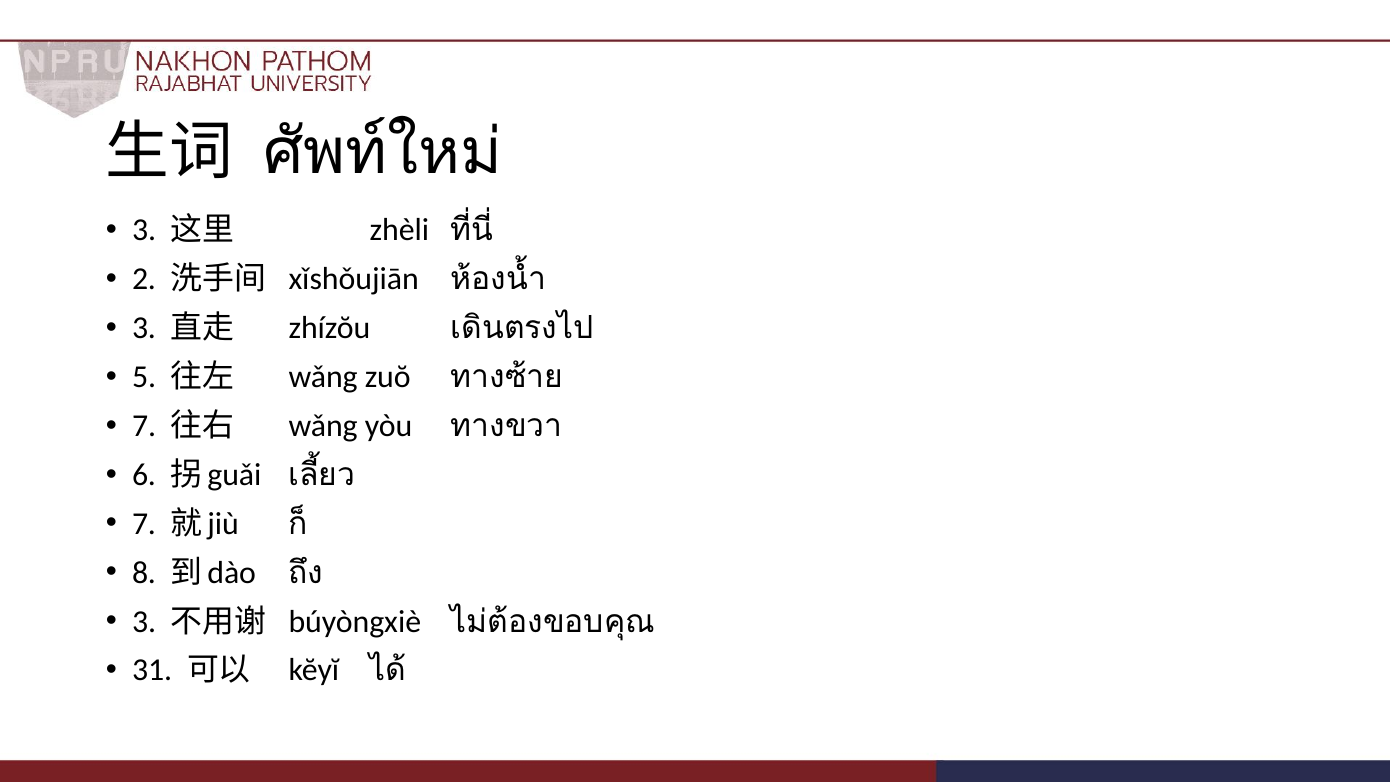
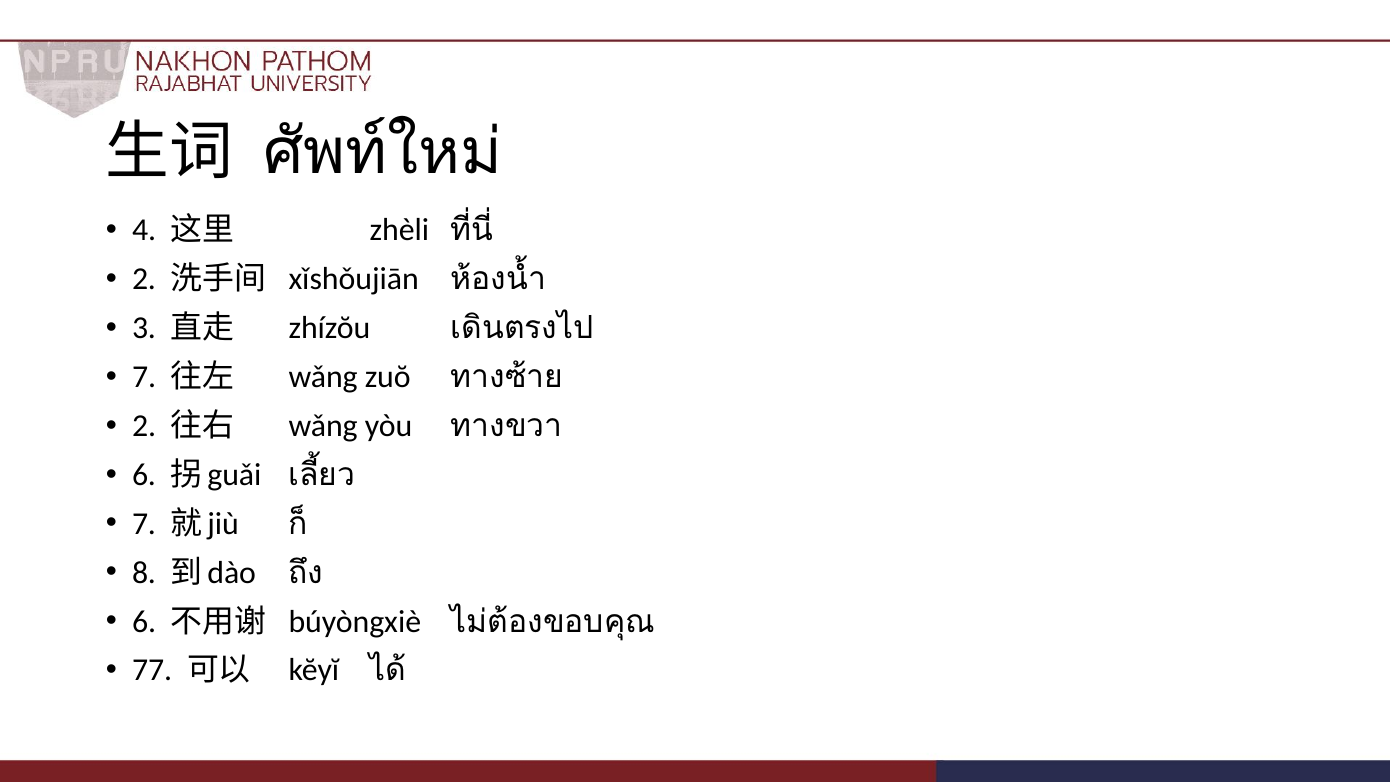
3: 3 -> 4 (144, 230)
5: 5 -> 7 (144, 377)
7: 7 -> 2 (144, 426)
3: 3 -> 6 (144, 621)
31: 31 -> 77 (152, 670)
